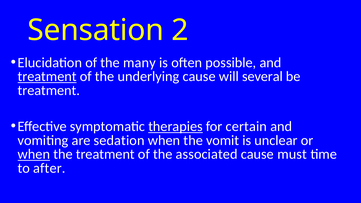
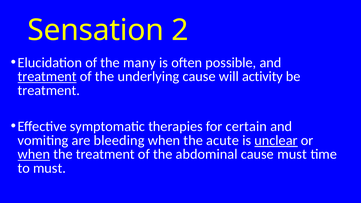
several: several -> activity (262, 77)
therapies underline: present -> none (175, 127)
sedation: sedation -> bleeding (119, 140)
vomit: vomit -> acute (223, 140)
unclear underline: none -> present (276, 140)
associated: associated -> abdominal (207, 154)
to after: after -> must (49, 168)
